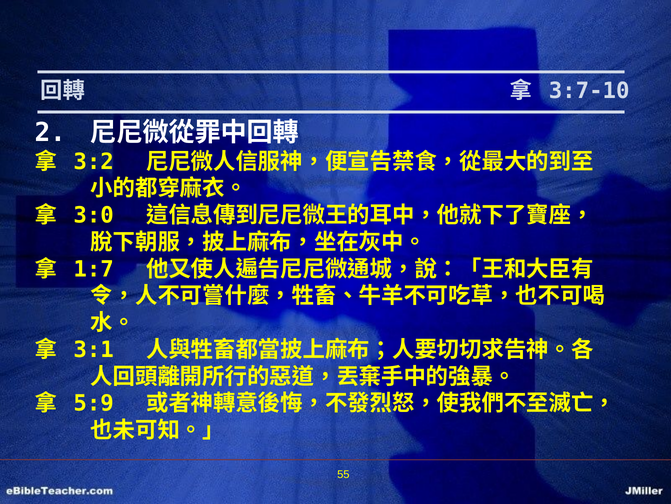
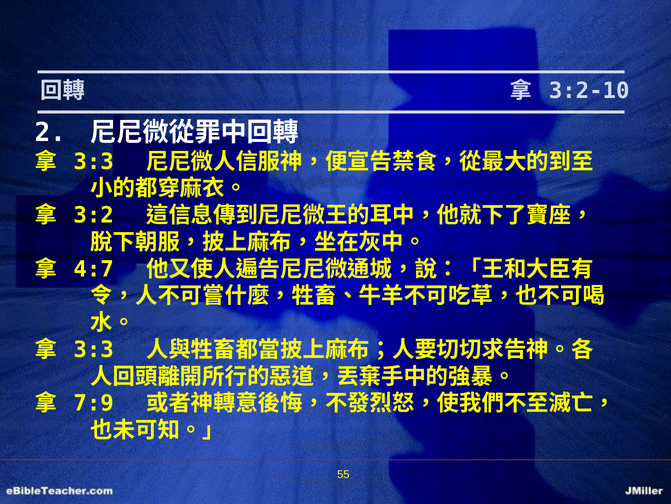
3:7-10: 3:7-10 -> 3:2-10 (589, 91)
3:2: 3:2 -> 3:3 (94, 161)
3:0: 3:0 -> 3:2 (94, 215)
1:7: 1:7 -> 4:7 (94, 269)
3:1: 3:1 -> 3:3 (94, 349)
5:9: 5:9 -> 7:9 (94, 403)
